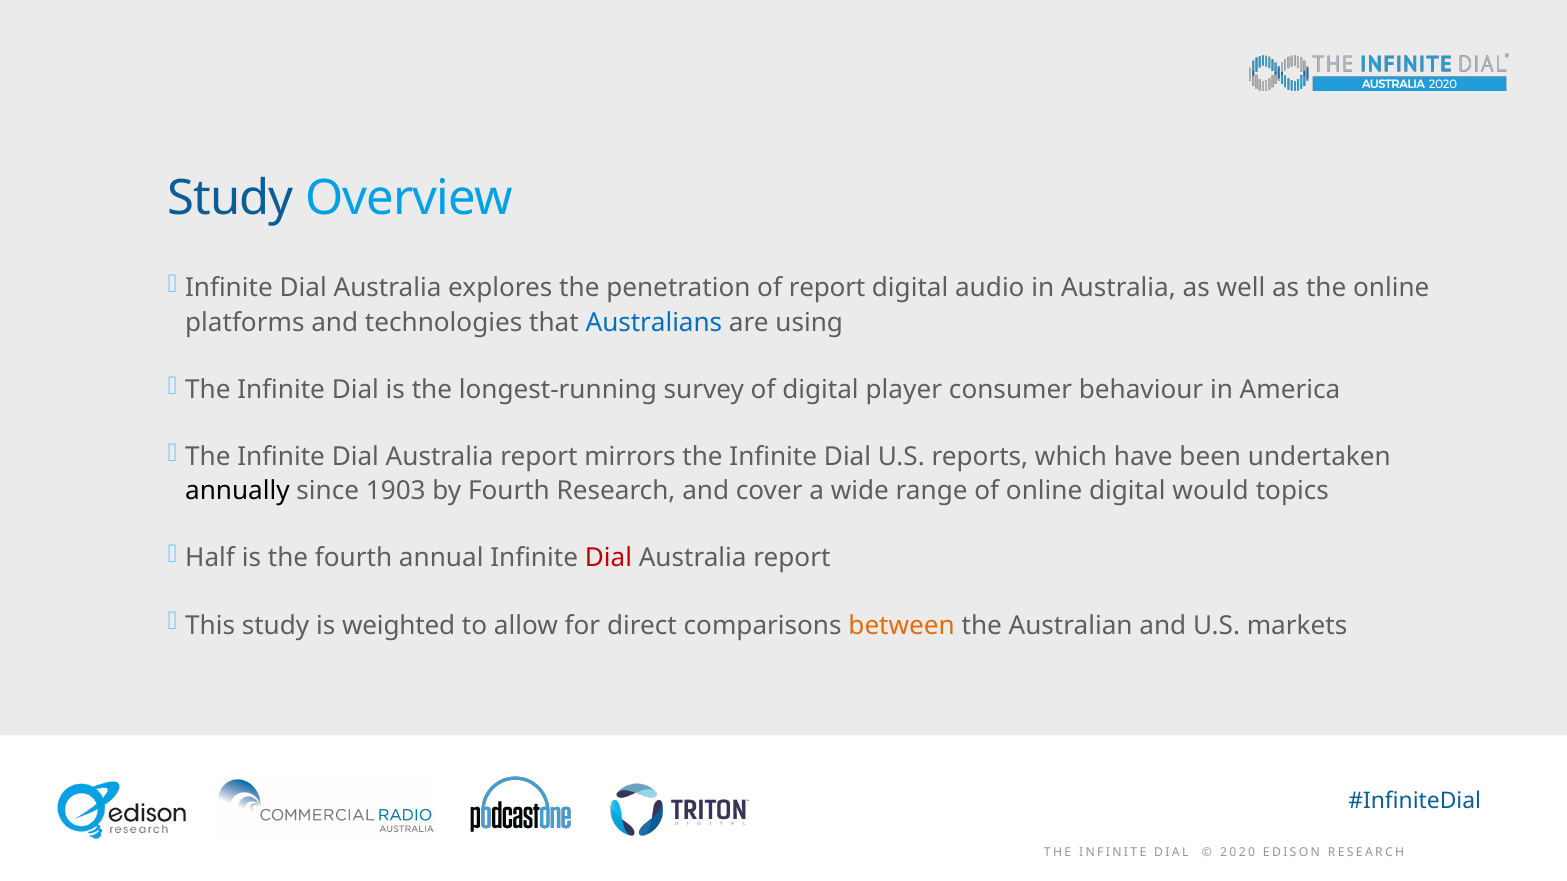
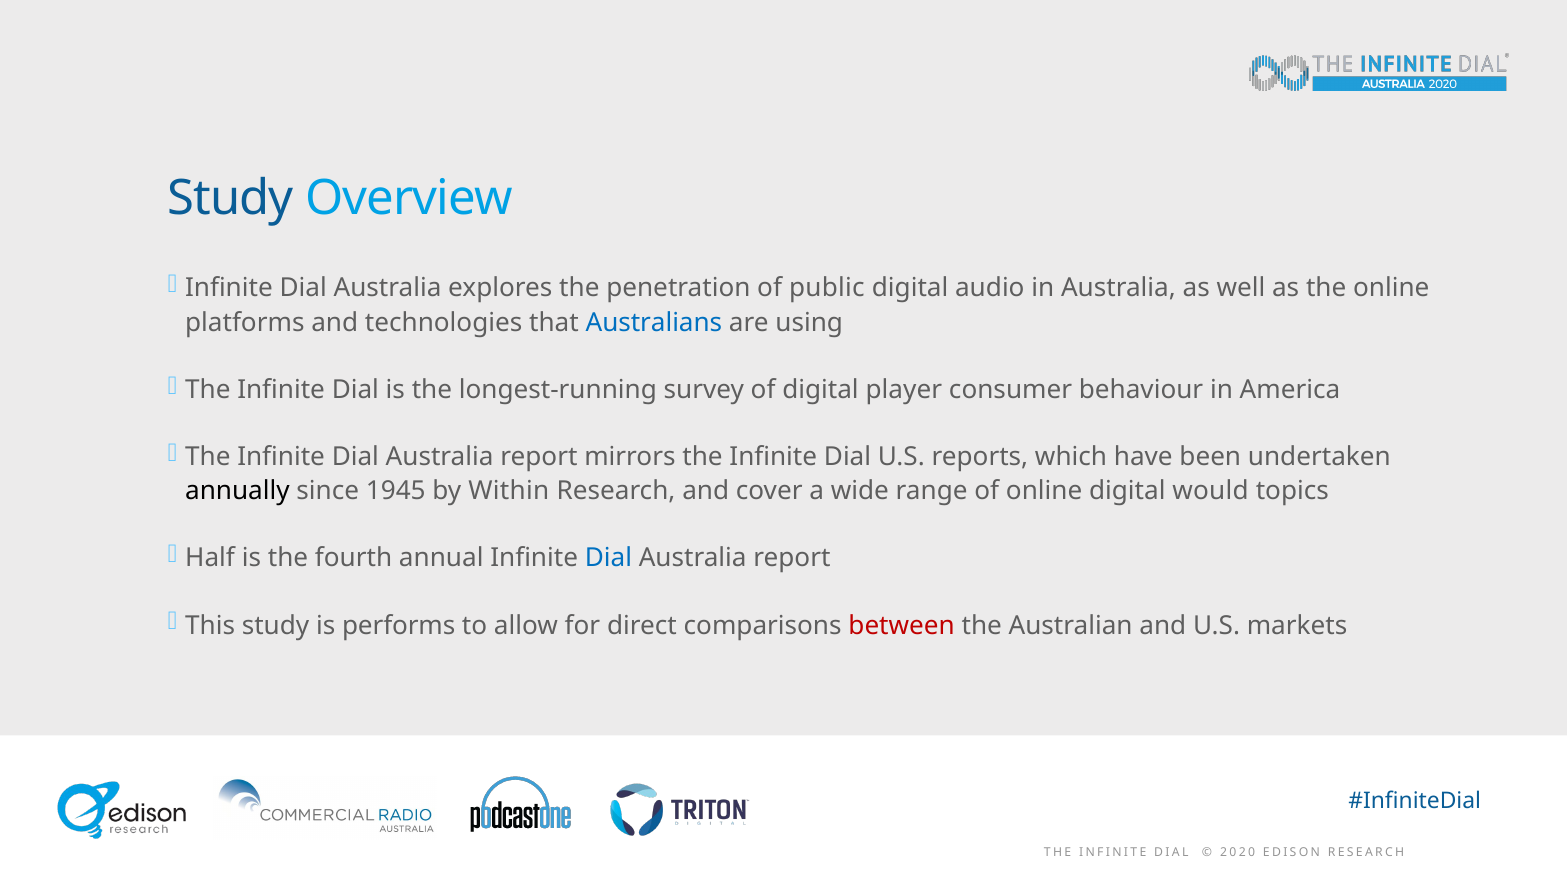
of report: report -> public (827, 288)
1903: 1903 -> 1945 (396, 492)
by Fourth: Fourth -> Within (509, 492)
Dial colour: red -> blue (608, 559)
weighted: weighted -> performs (399, 626)
between colour: orange -> red (902, 626)
